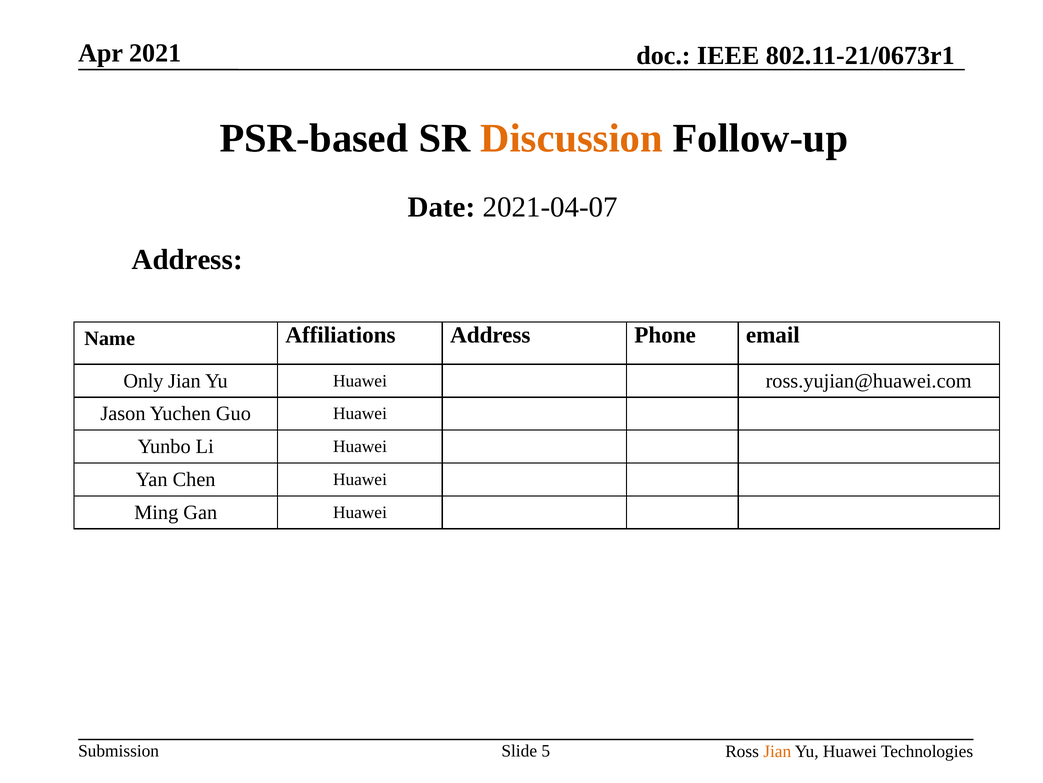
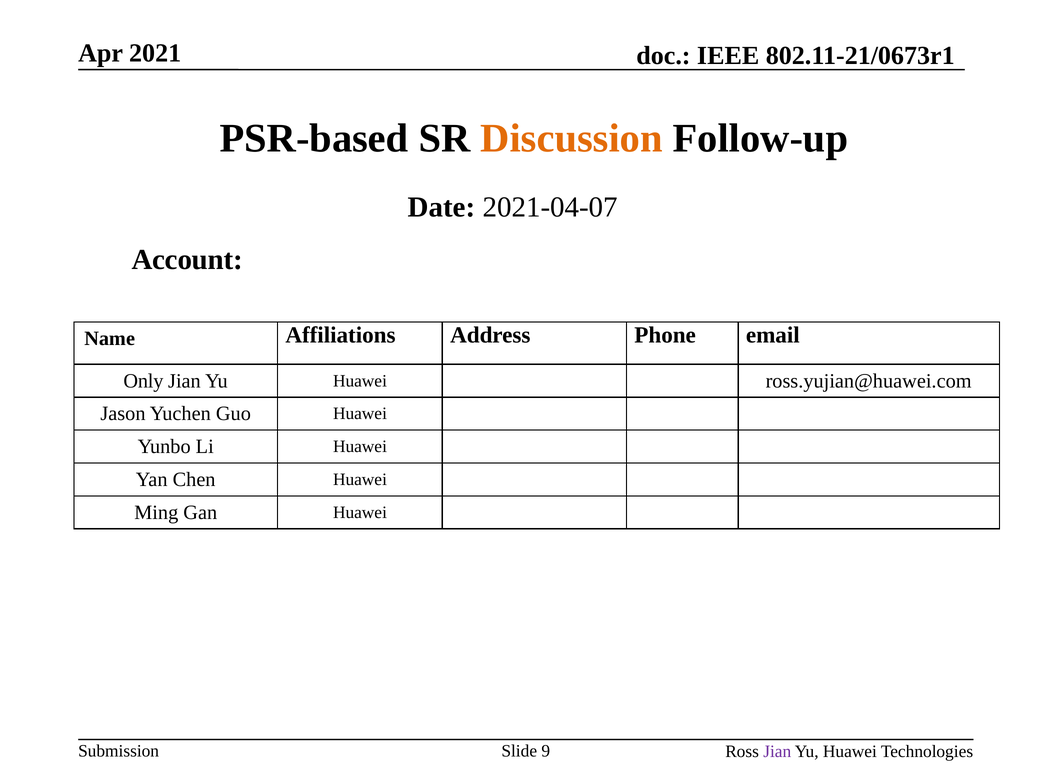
Address: Address -> Account (187, 259)
5: 5 -> 9 (546, 750)
Jian colour: orange -> purple (777, 751)
